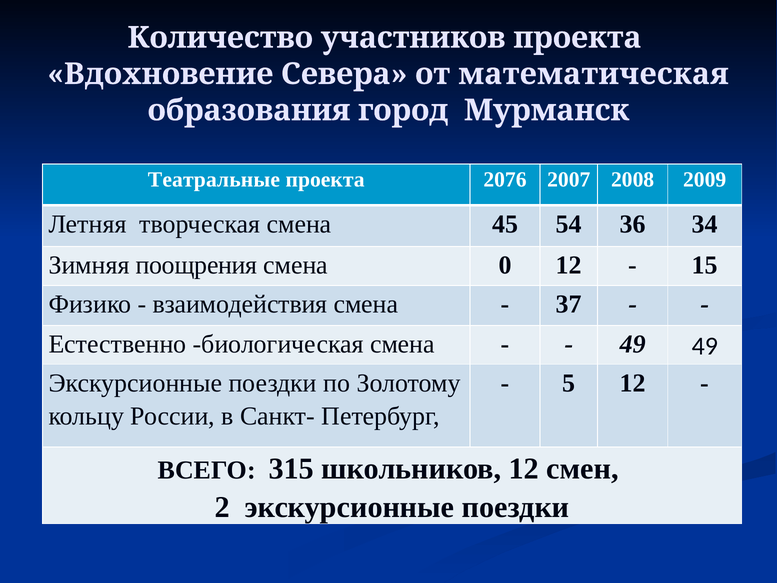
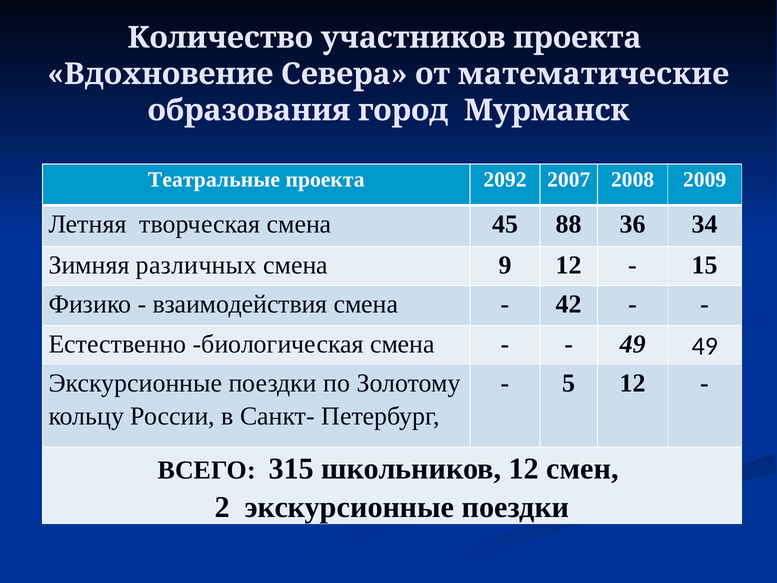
математическая: математическая -> математические (594, 74)
2076: 2076 -> 2092 (505, 180)
54: 54 -> 88 (569, 224)
поощрения: поощрения -> различных (196, 265)
0: 0 -> 9 (505, 265)
37: 37 -> 42 (569, 304)
